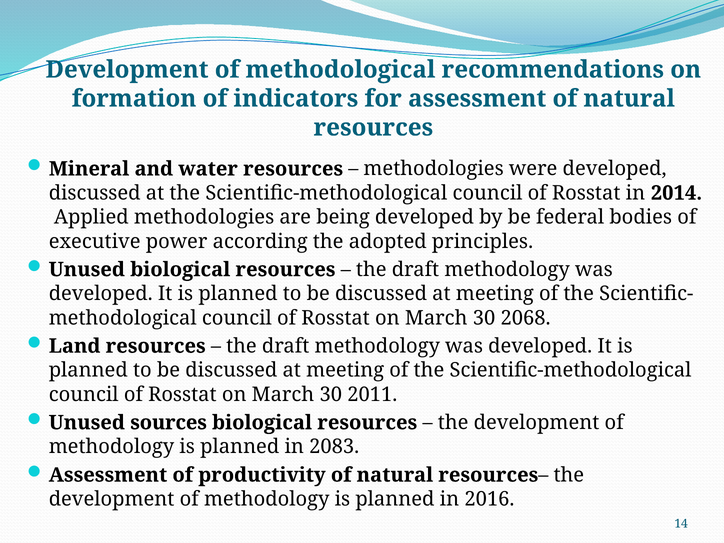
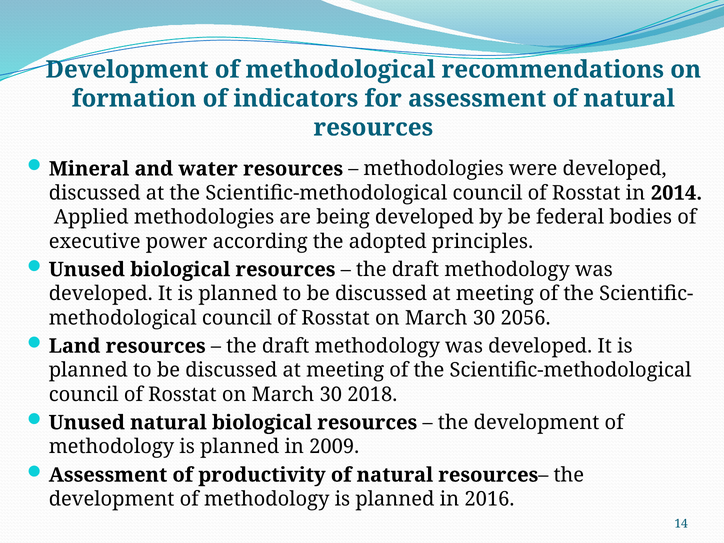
2068: 2068 -> 2056 (526, 318)
2011: 2011 -> 2018 (372, 394)
Unused sources: sources -> natural (168, 423)
2083: 2083 -> 2009 (334, 447)
